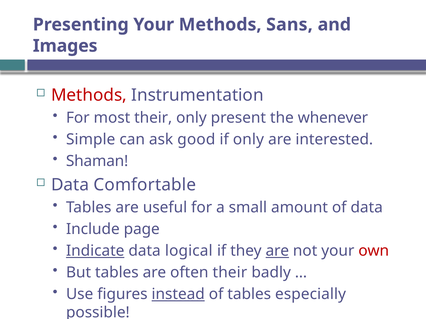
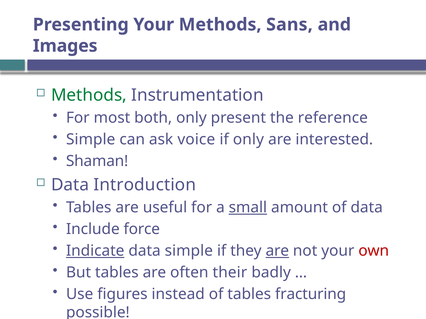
Methods colour: red -> green (89, 95)
most their: their -> both (153, 118)
whenever: whenever -> reference (333, 118)
good: good -> voice (196, 140)
Comfortable: Comfortable -> Introduction (145, 185)
small underline: none -> present (248, 208)
page: page -> force (142, 229)
data logical: logical -> simple (189, 251)
instead underline: present -> none (178, 295)
especially: especially -> fracturing (311, 295)
